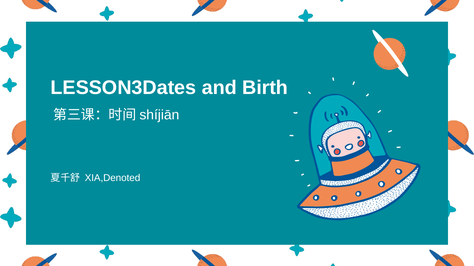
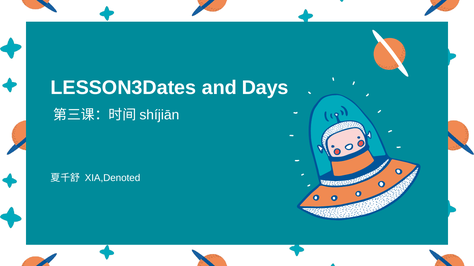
Birth: Birth -> Days (265, 88)
